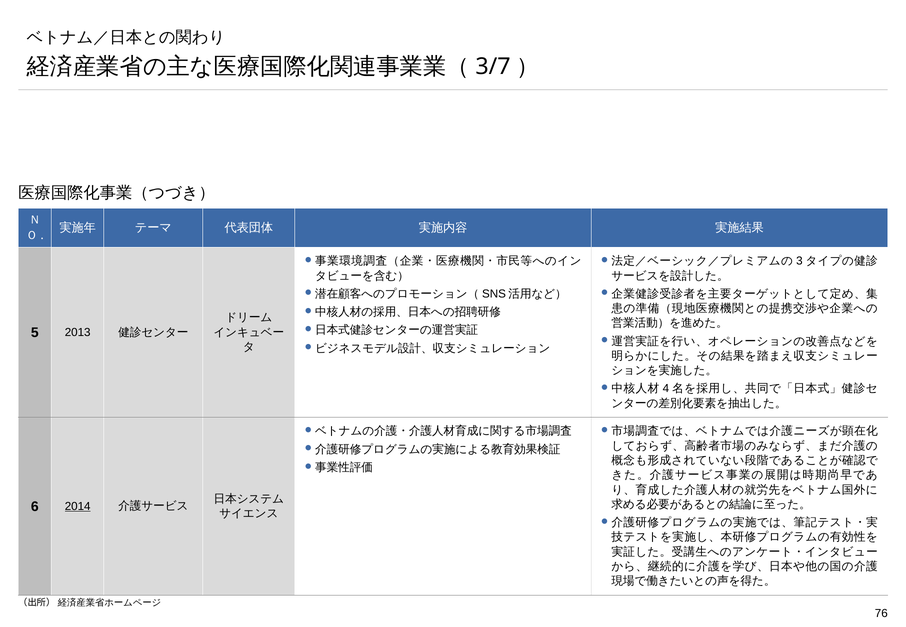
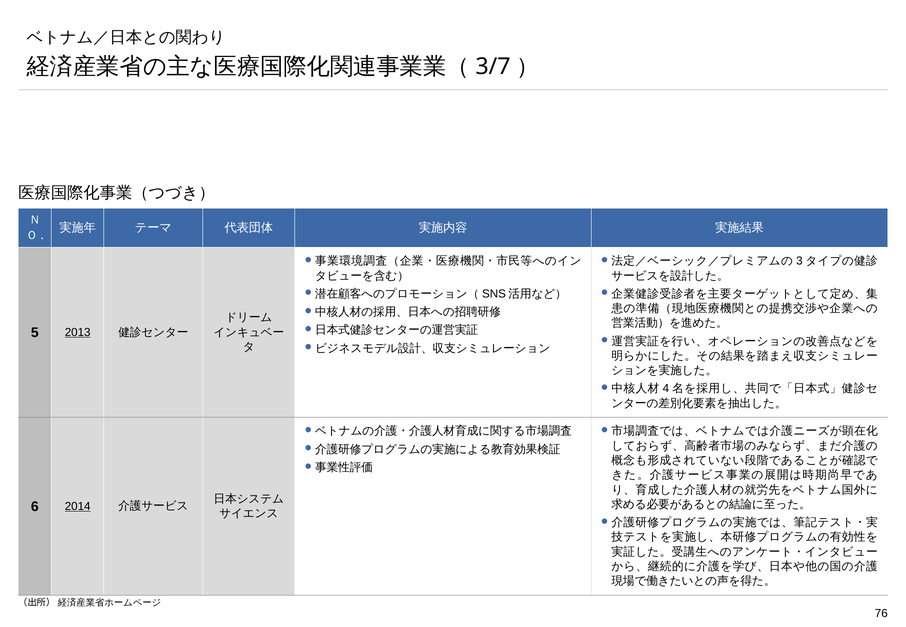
2013 underline: none -> present (78, 332)
